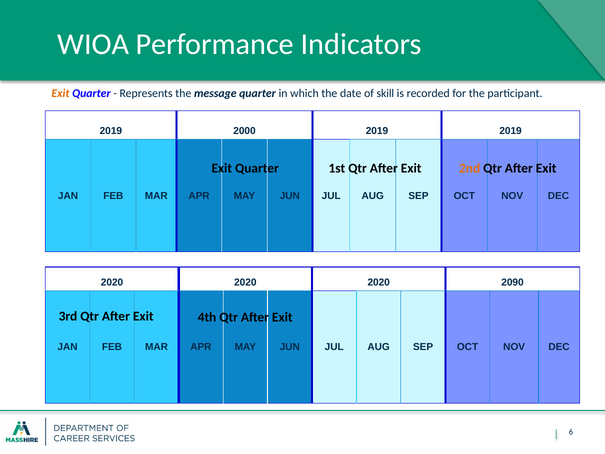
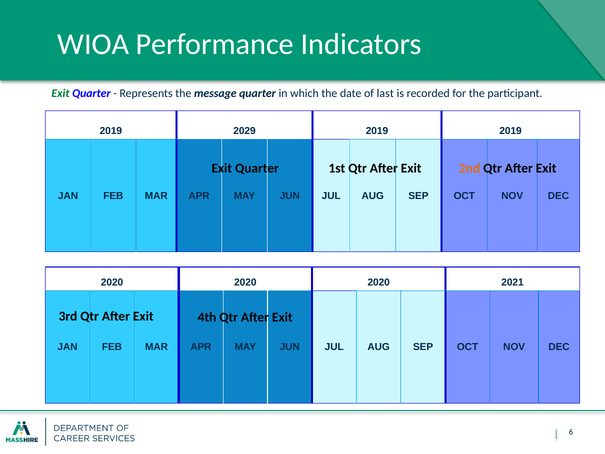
Exit colour: orange -> green (60, 93)
skill: skill -> last (385, 93)
2000: 2000 -> 2029 (244, 131)
2090: 2090 -> 2021 (513, 282)
